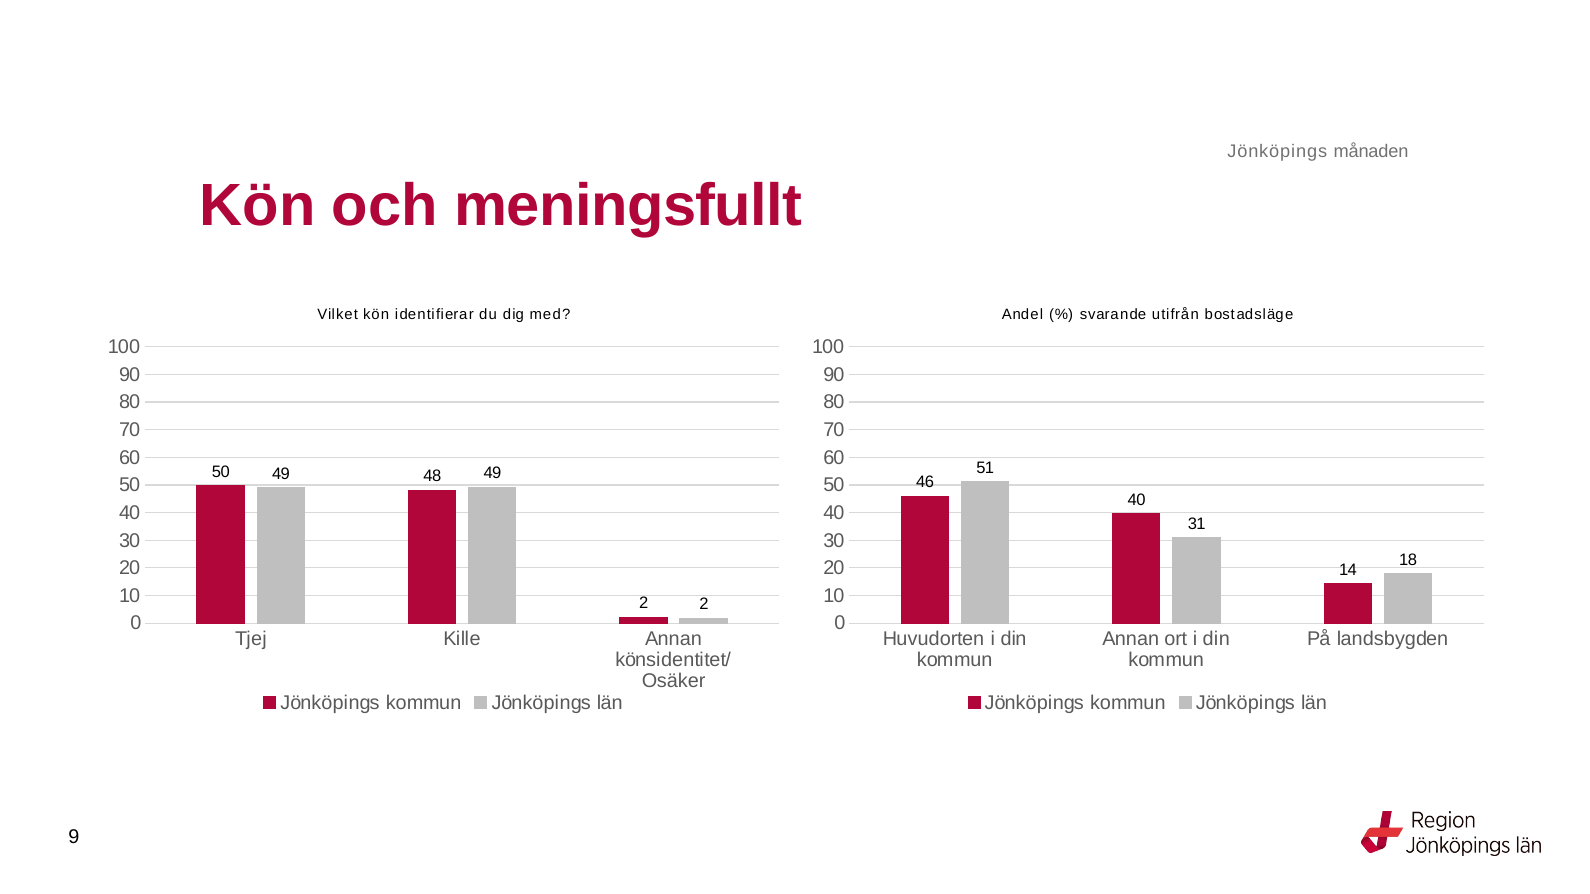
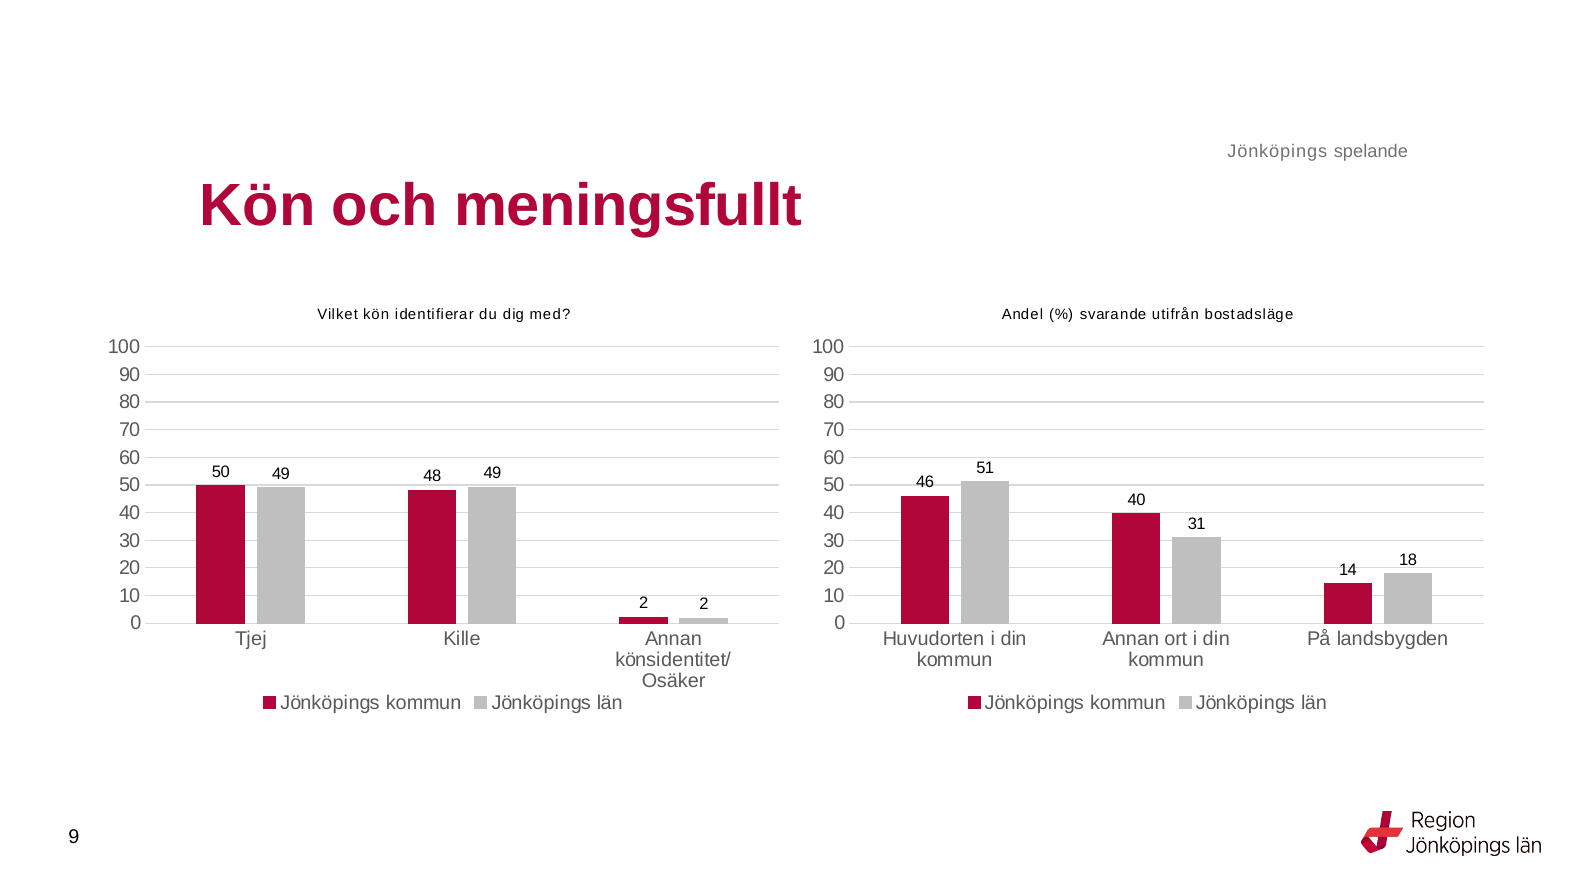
månaden: månaden -> spelande (1371, 151)
